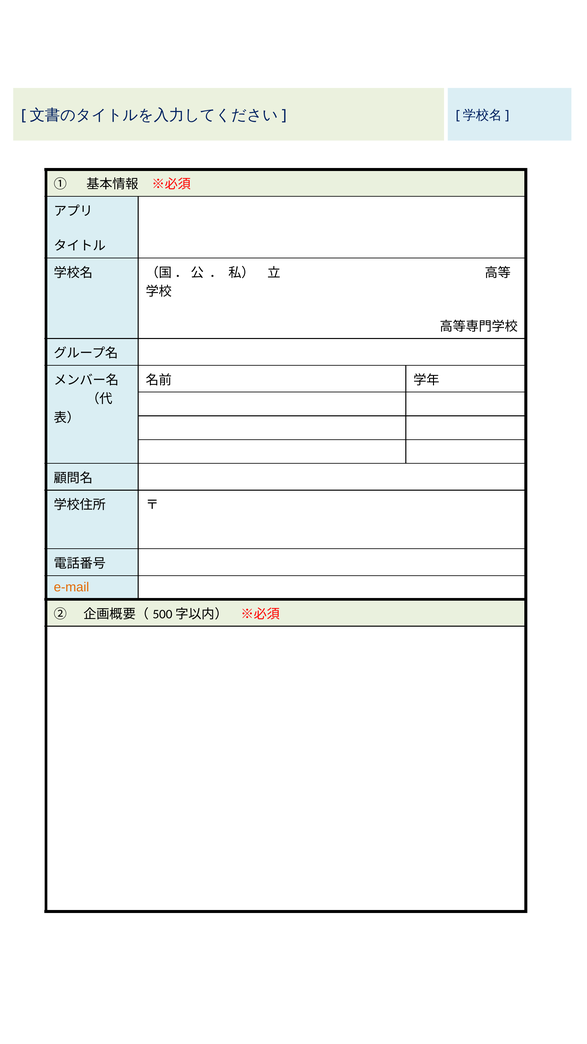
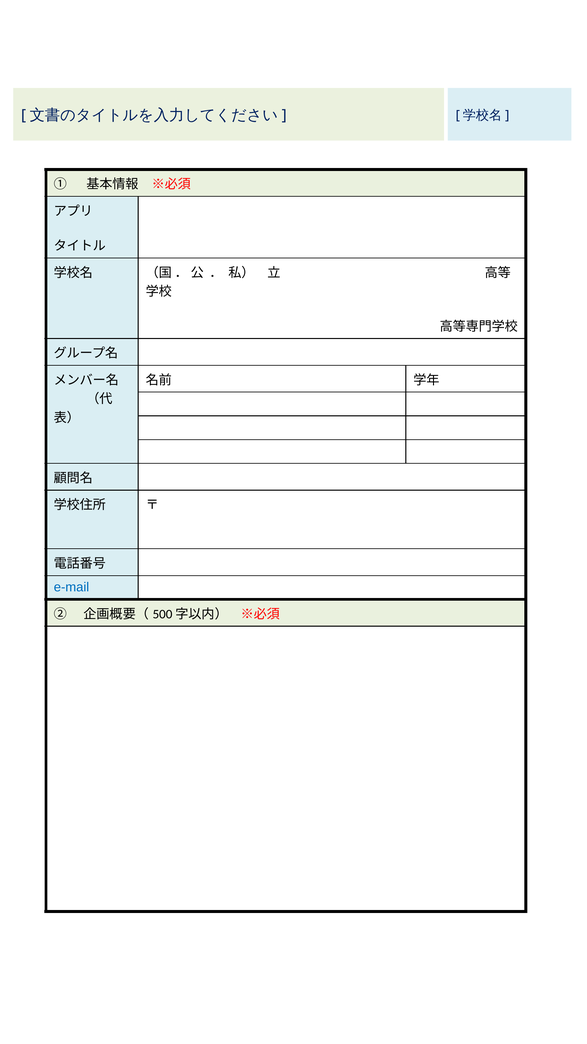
e-mail colour: orange -> blue (71, 587)
